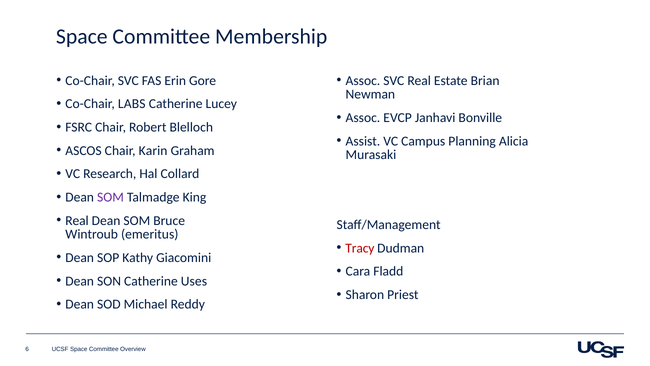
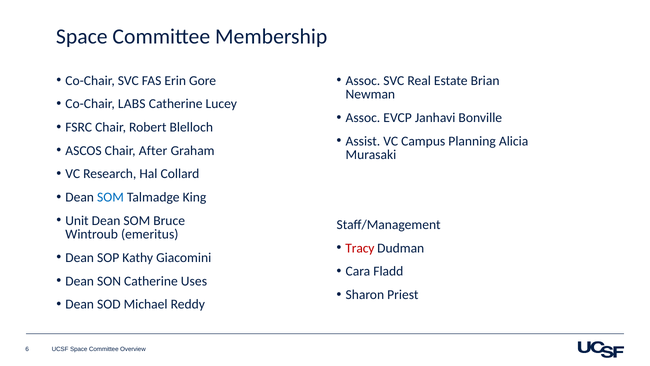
Karin: Karin -> After (153, 150)
SOM colour: purple -> blue (110, 197)
Real: Real -> Unit (77, 220)
